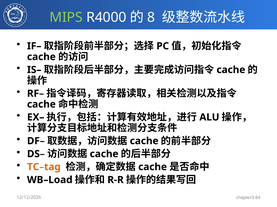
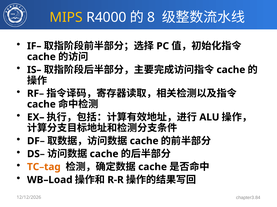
MIPS colour: light green -> yellow (66, 17)
